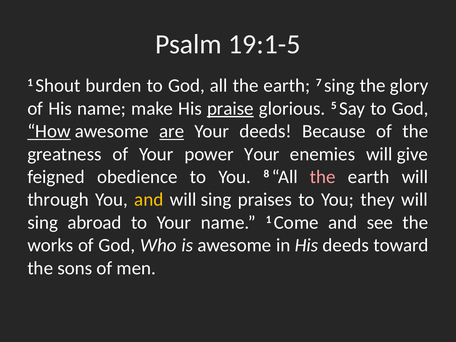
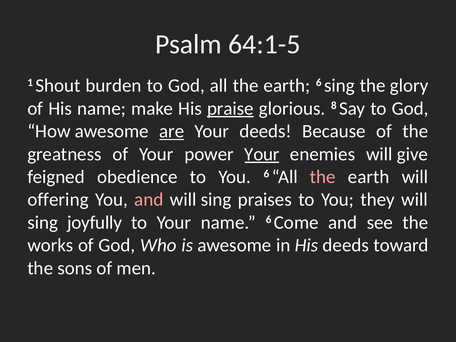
19:1-5: 19:1-5 -> 64:1-5 (264, 44)
earth 7: 7 -> 6 (319, 83)
5: 5 -> 8 (334, 105)
How underline: present -> none (49, 131)
Your underline: none -> present (262, 154)
You 8: 8 -> 6 (266, 174)
through: through -> offering (58, 200)
and colour: yellow -> pink (149, 200)
abroad: abroad -> joyfully (95, 223)
name 1: 1 -> 6 (269, 219)
